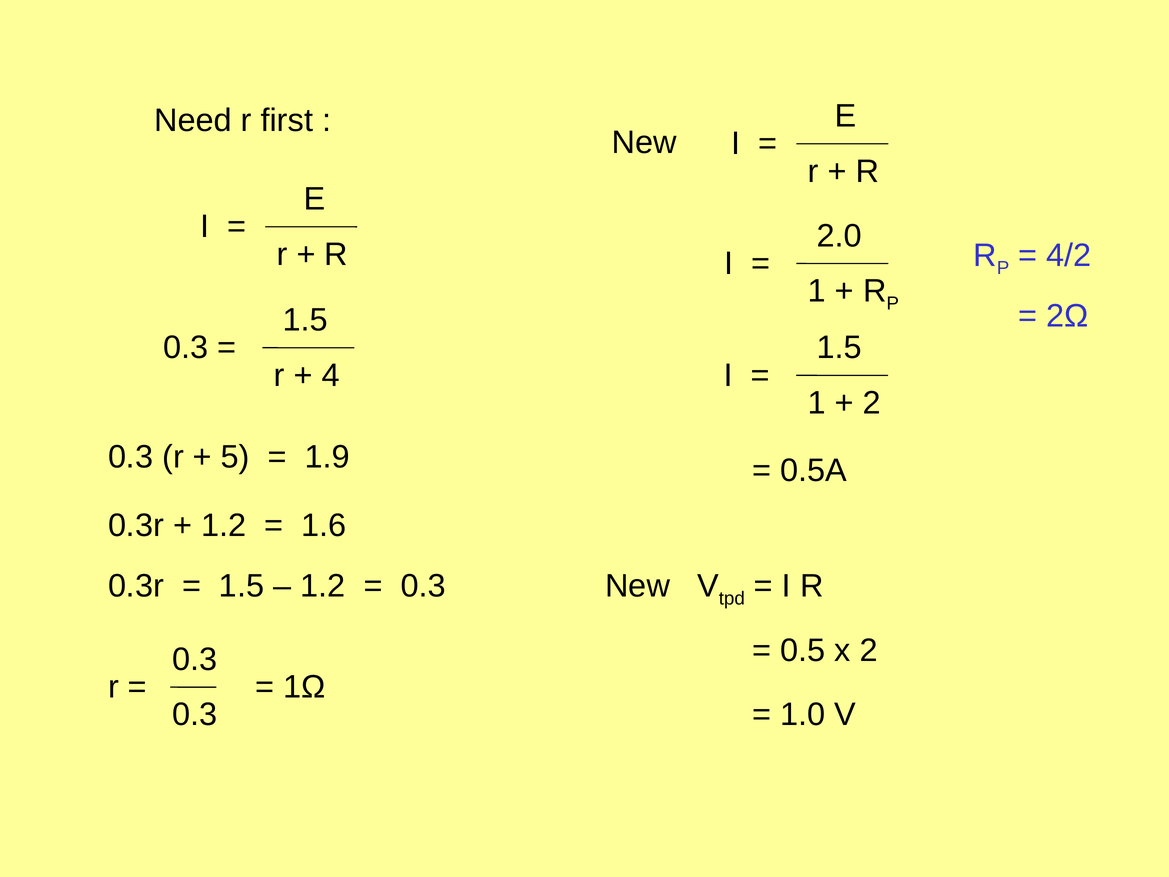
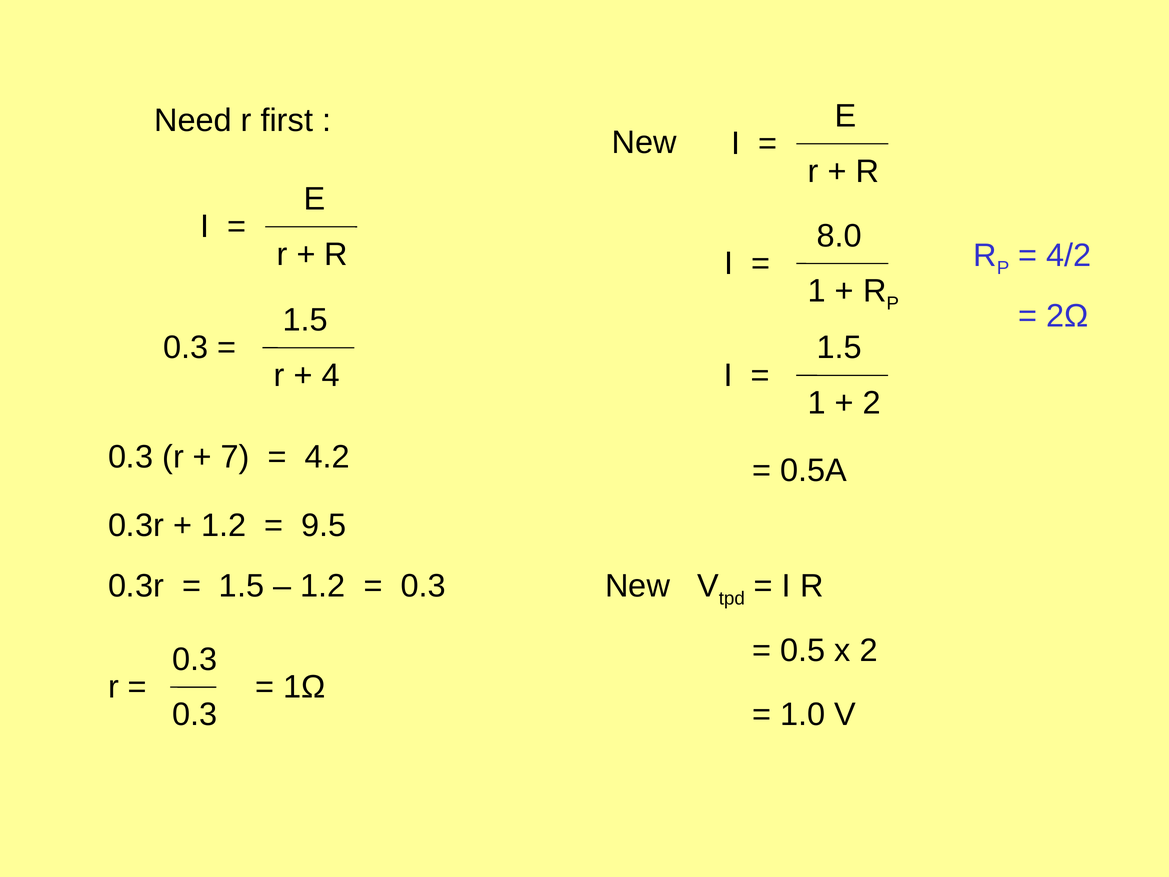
2.0: 2.0 -> 8.0 (839, 236)
5: 5 -> 7 (235, 457)
1.9: 1.9 -> 4.2 (327, 457)
1.6: 1.6 -> 9.5 (324, 526)
